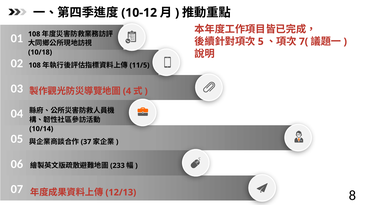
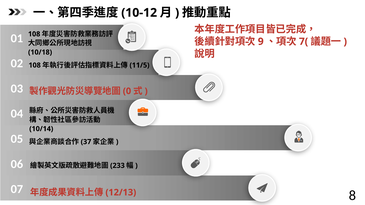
5: 5 -> 9 (261, 42)
4: 4 -> 0 (127, 91)
